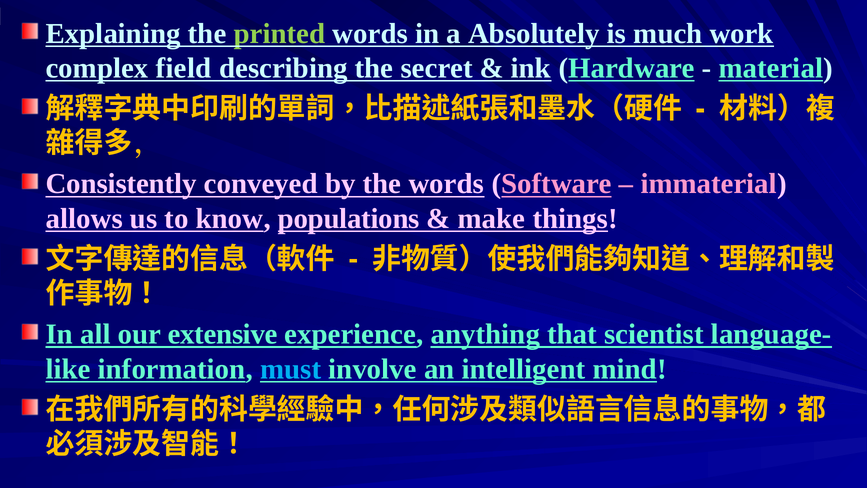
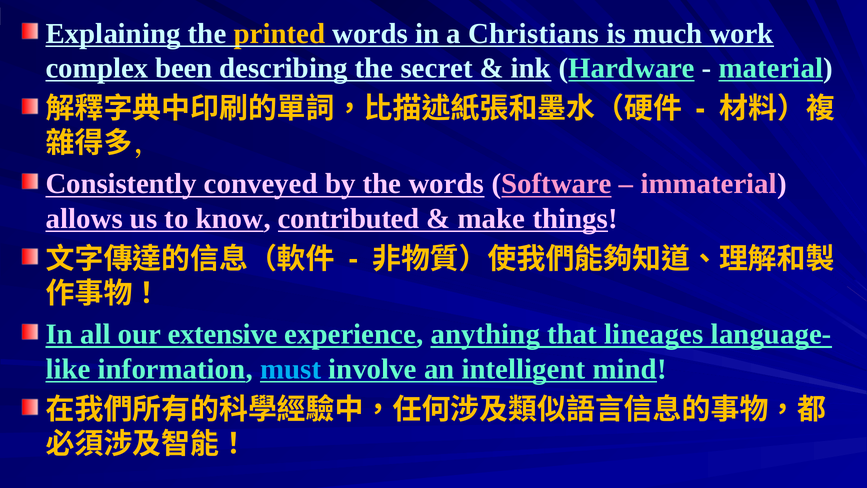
printed colour: light green -> yellow (279, 33)
Absolutely: Absolutely -> Christians (534, 33)
field: field -> been (184, 68)
populations: populations -> contributed (349, 218)
scientist: scientist -> lineages (654, 334)
